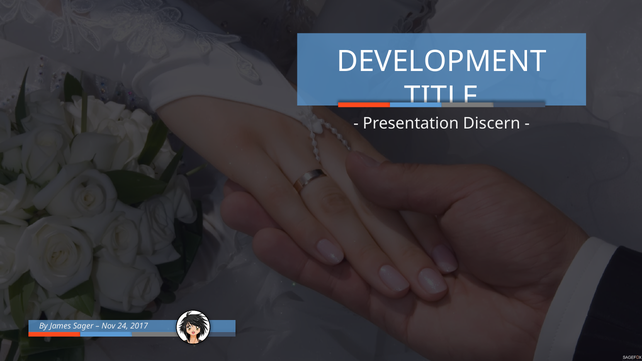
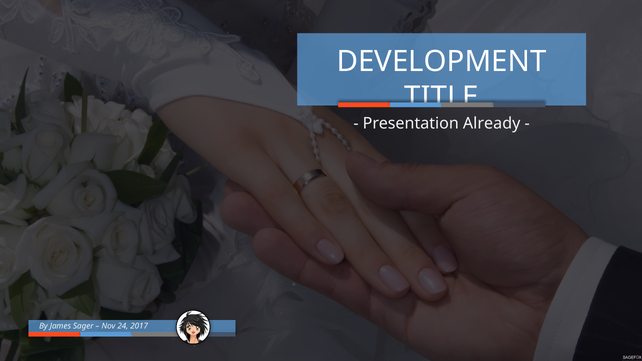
Discern: Discern -> Already (492, 123)
